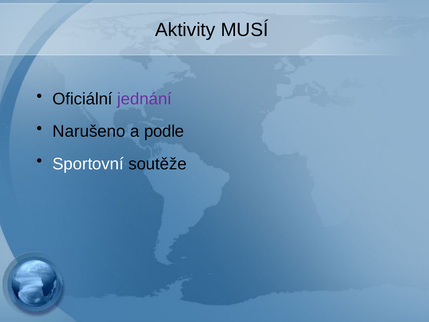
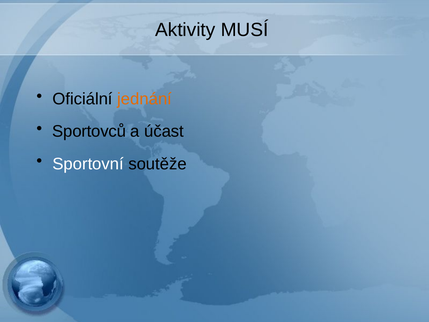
jednání colour: purple -> orange (145, 99)
Narušeno: Narušeno -> Sportovců (89, 131)
podle: podle -> účast (164, 131)
